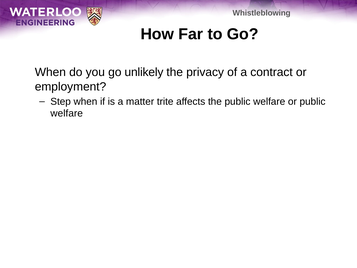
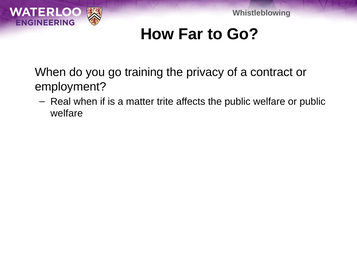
unlikely: unlikely -> training (144, 72)
Step: Step -> Real (61, 101)
